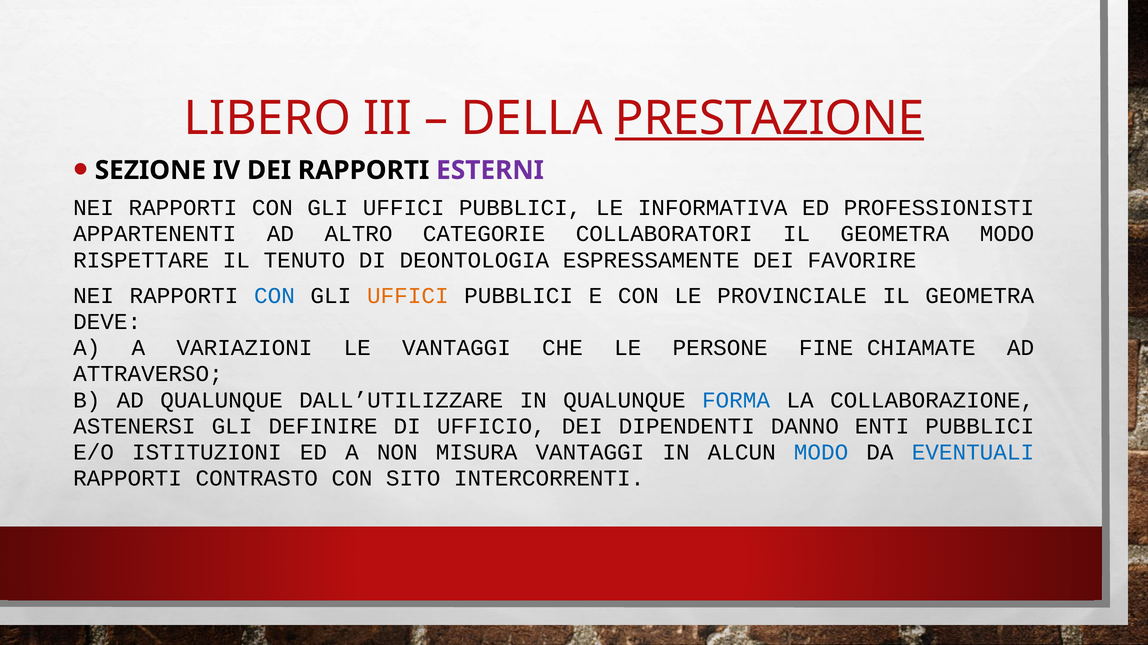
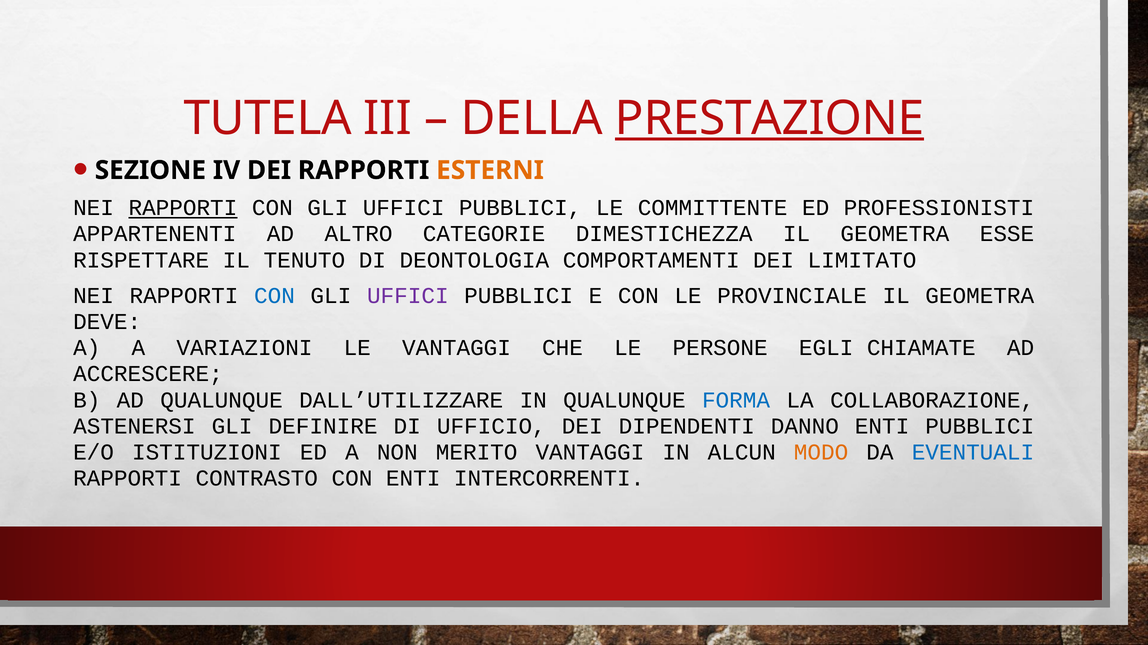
LIBERO: LIBERO -> TUTELA (268, 118)
ESTERNI colour: purple -> orange (490, 170)
RAPPORTI underline: none -> present (183, 208)
INFORMATIVA: INFORMATIVA -> COMMITTENTE (713, 208)
COLLABORATORI: COLLABORATORI -> DIMESTICHEZZA (664, 234)
GEOMETRA MODO: MODO -> ESSE (1007, 234)
ESPRESSAMENTE: ESPRESSAMENTE -> COMPORTAMENTI (651, 260)
FAVORIRE: FAVORIRE -> LIMITATO (862, 260)
UFFICI colour: orange -> purple (408, 296)
FINE: FINE -> EGLI (826, 348)
ATTRAVERSO: ATTRAVERSO -> ACCRESCERE (148, 374)
MISURA: MISURA -> MERITO (477, 453)
MODO colour: blue -> orange (821, 453)
CON SITO: SITO -> ENTI (413, 479)
